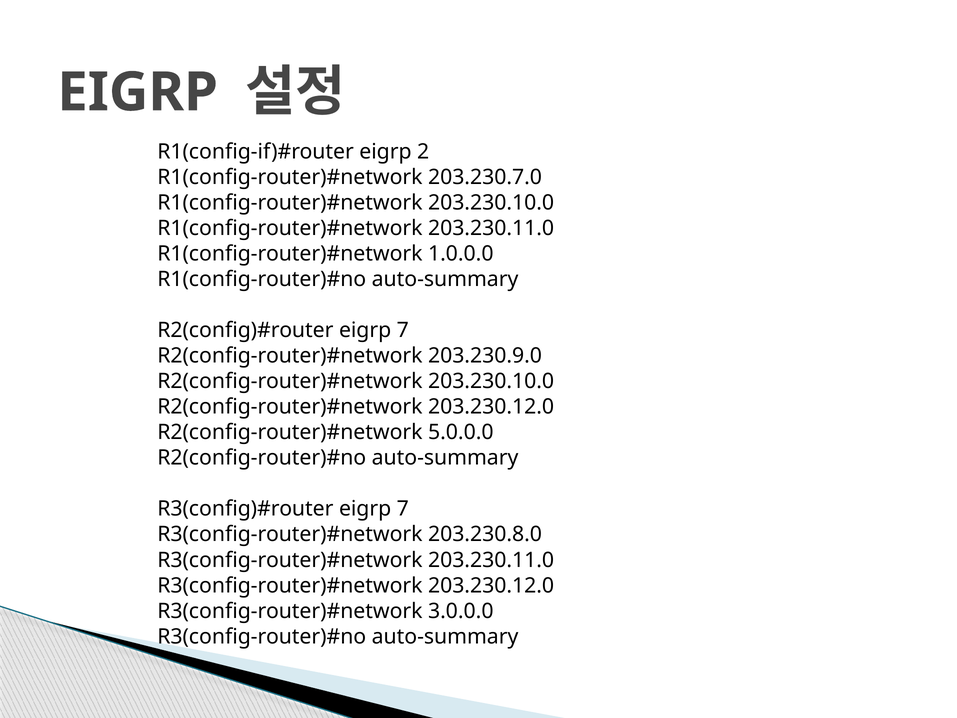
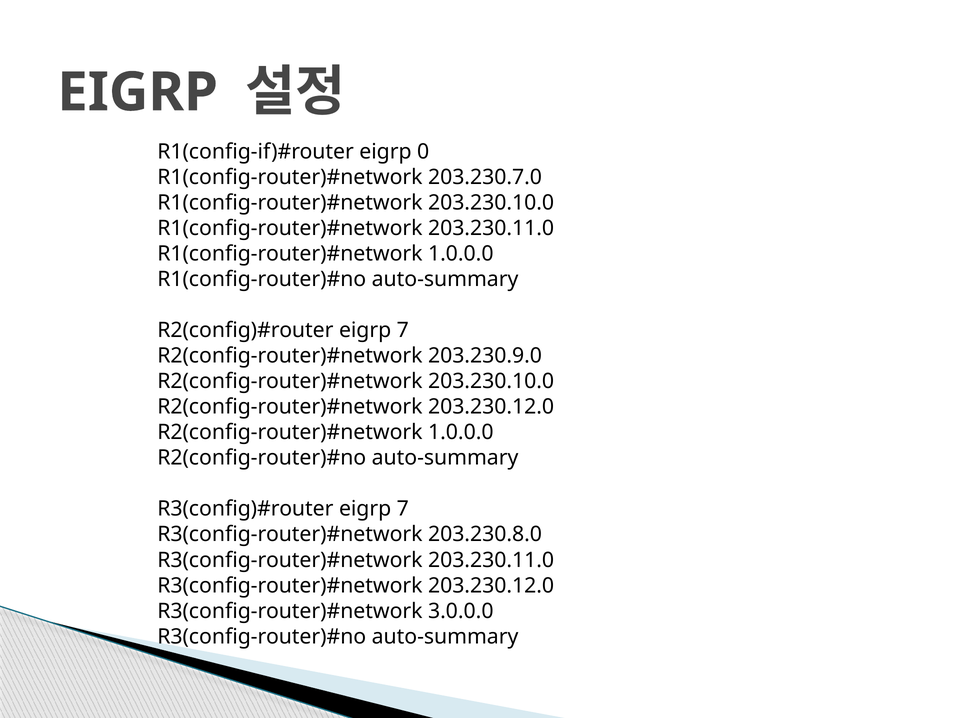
2: 2 -> 0 (423, 152)
5.0.0.0: 5.0.0.0 -> 1.0.0.0 (461, 432)
